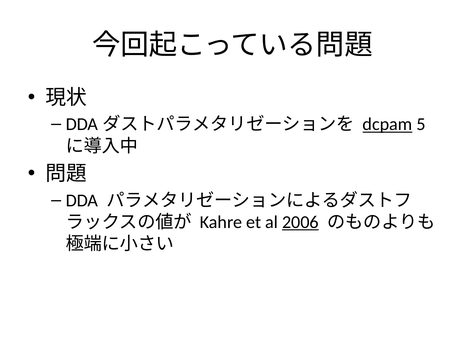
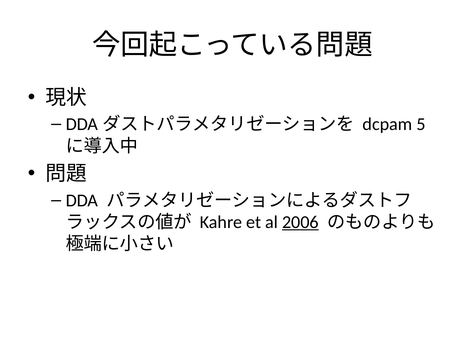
dcpam underline: present -> none (387, 124)
